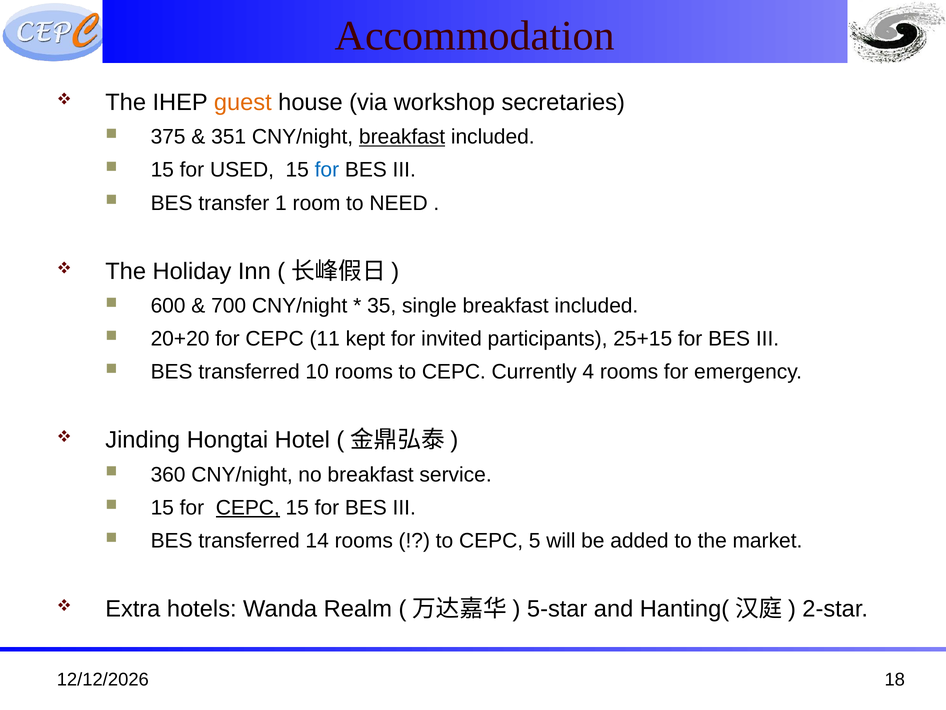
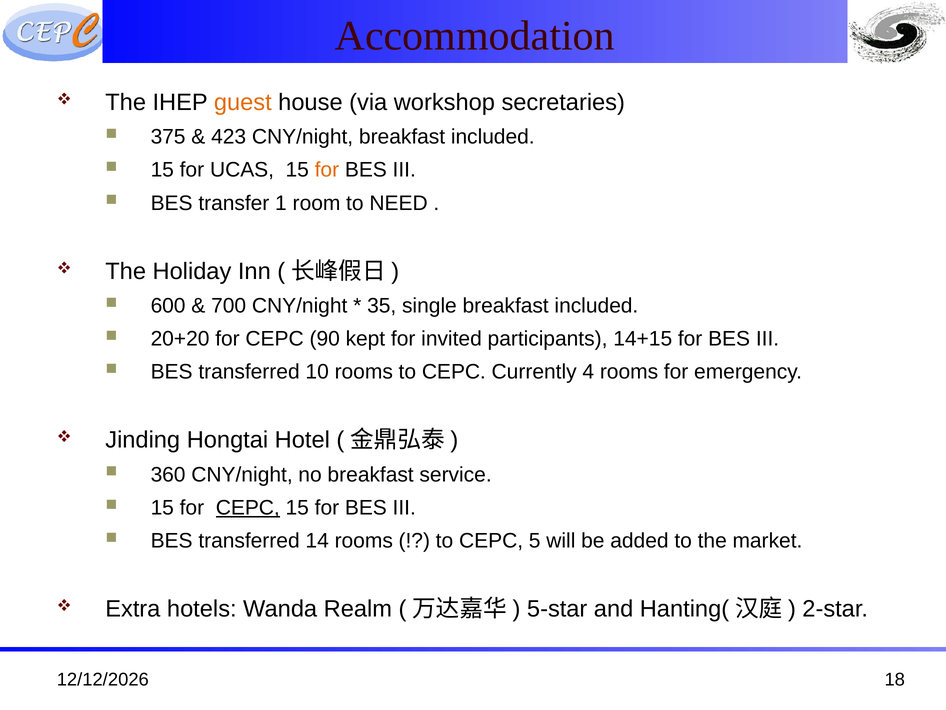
351: 351 -> 423 (229, 137)
breakfast underline: present -> none (402, 137)
USED: USED -> UCAS (242, 170)
for colour: blue -> orange (327, 170)
11: 11 -> 90 (325, 339)
25+15: 25+15 -> 14+15 (643, 339)
